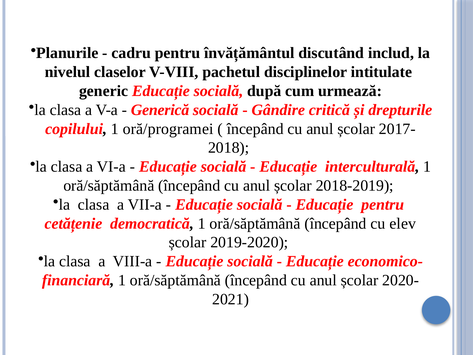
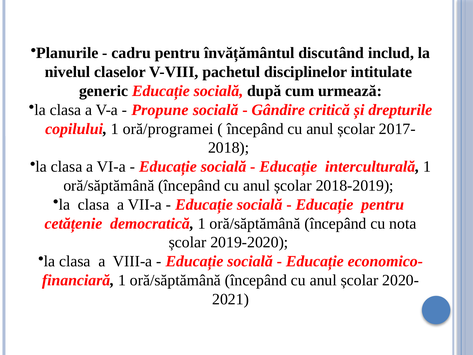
Generică: Generică -> Propune (160, 110)
elev: elev -> nota (403, 223)
